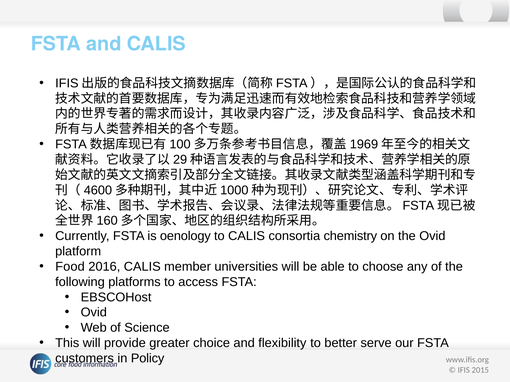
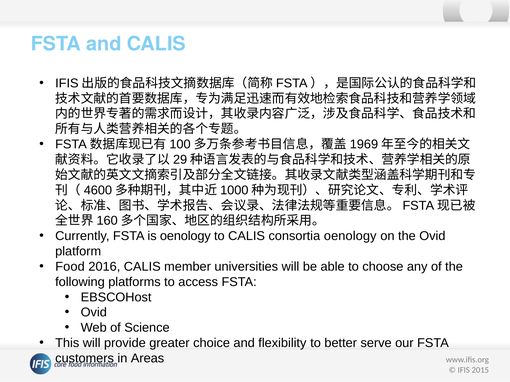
consortia chemistry: chemistry -> oenology (350, 236)
Policy: Policy -> Areas (148, 359)
